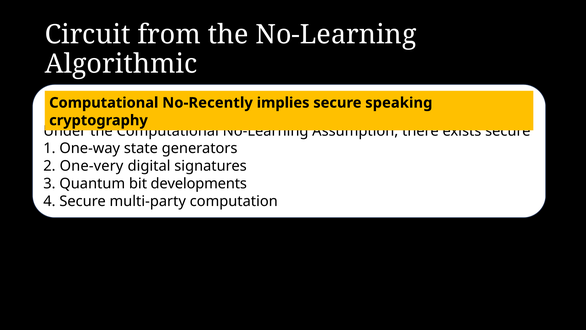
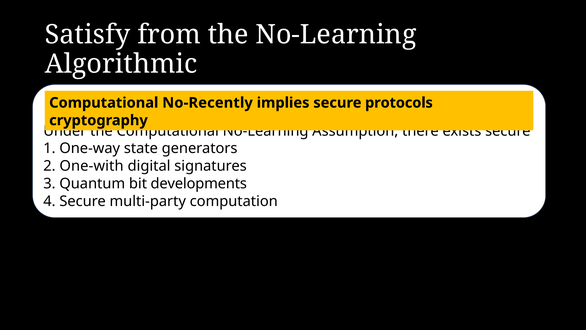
Circuit: Circuit -> Satisfy (87, 35)
speaking: speaking -> protocols (399, 103)
One-very: One-very -> One-with (92, 166)
